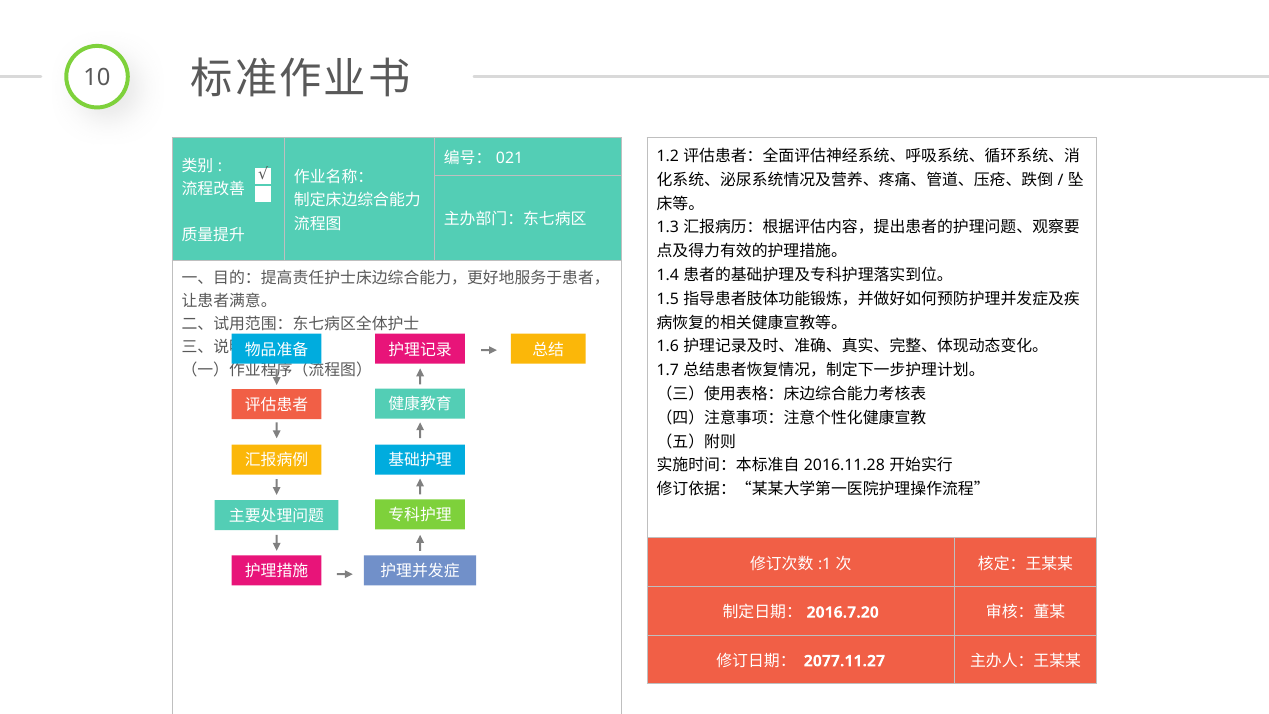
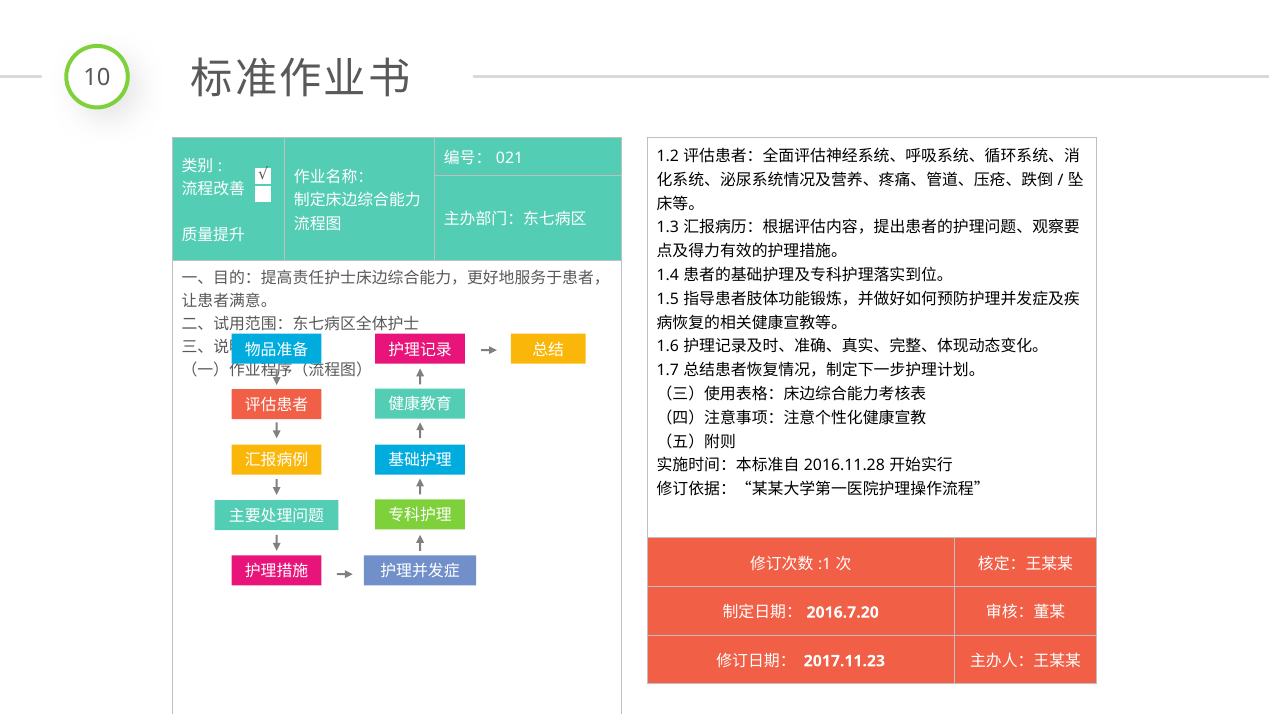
2077.11.27: 2077.11.27 -> 2017.11.23 (844, 661)
